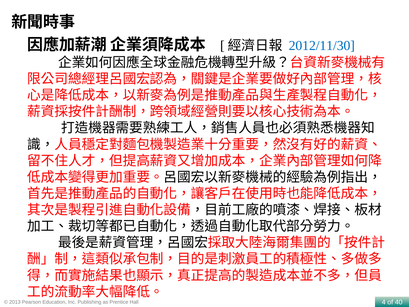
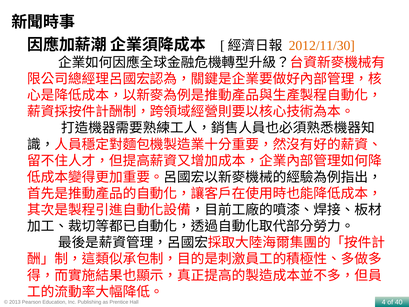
2012/11/30 colour: blue -> orange (322, 46)
